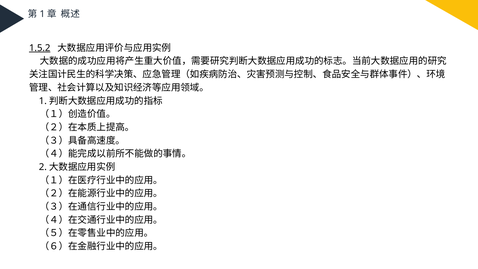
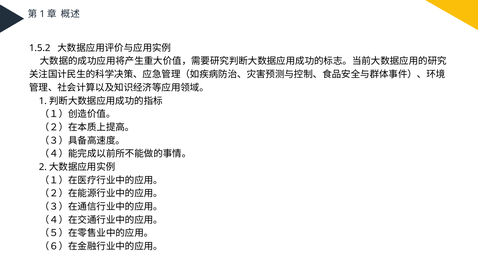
1.5.2 underline: present -> none (40, 48)
